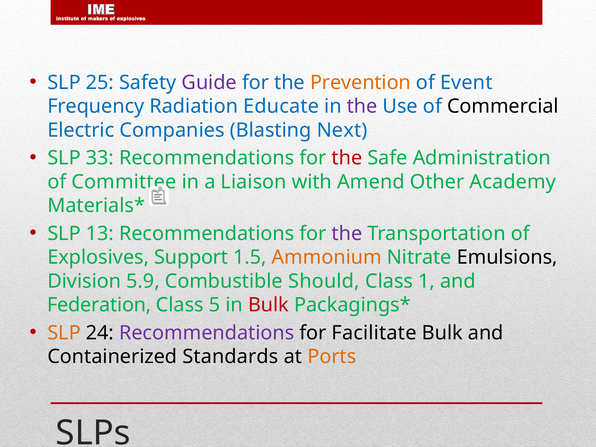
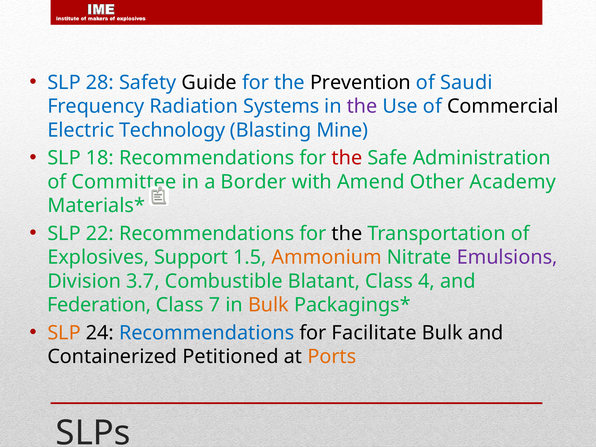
25: 25 -> 28 (100, 83)
Guide colour: purple -> black (209, 83)
Prevention colour: orange -> black (360, 83)
Event: Event -> Saudi (466, 83)
Educate: Educate -> Systems (281, 106)
Companies: Companies -> Technology (172, 130)
Next: Next -> Mine (342, 130)
33: 33 -> 18 (100, 158)
Liaison: Liaison -> Border (254, 182)
13: 13 -> 22 (100, 234)
the colour: purple -> black (347, 234)
Emulsions colour: black -> purple (507, 257)
5.9: 5.9 -> 3.7 (143, 281)
Should: Should -> Blatant (324, 281)
1: 1 -> 4 (427, 281)
5: 5 -> 7 (215, 305)
Bulk colour: red -> orange (268, 305)
Recommendations colour: purple -> blue (207, 333)
Standards: Standards -> Petitioned (230, 357)
